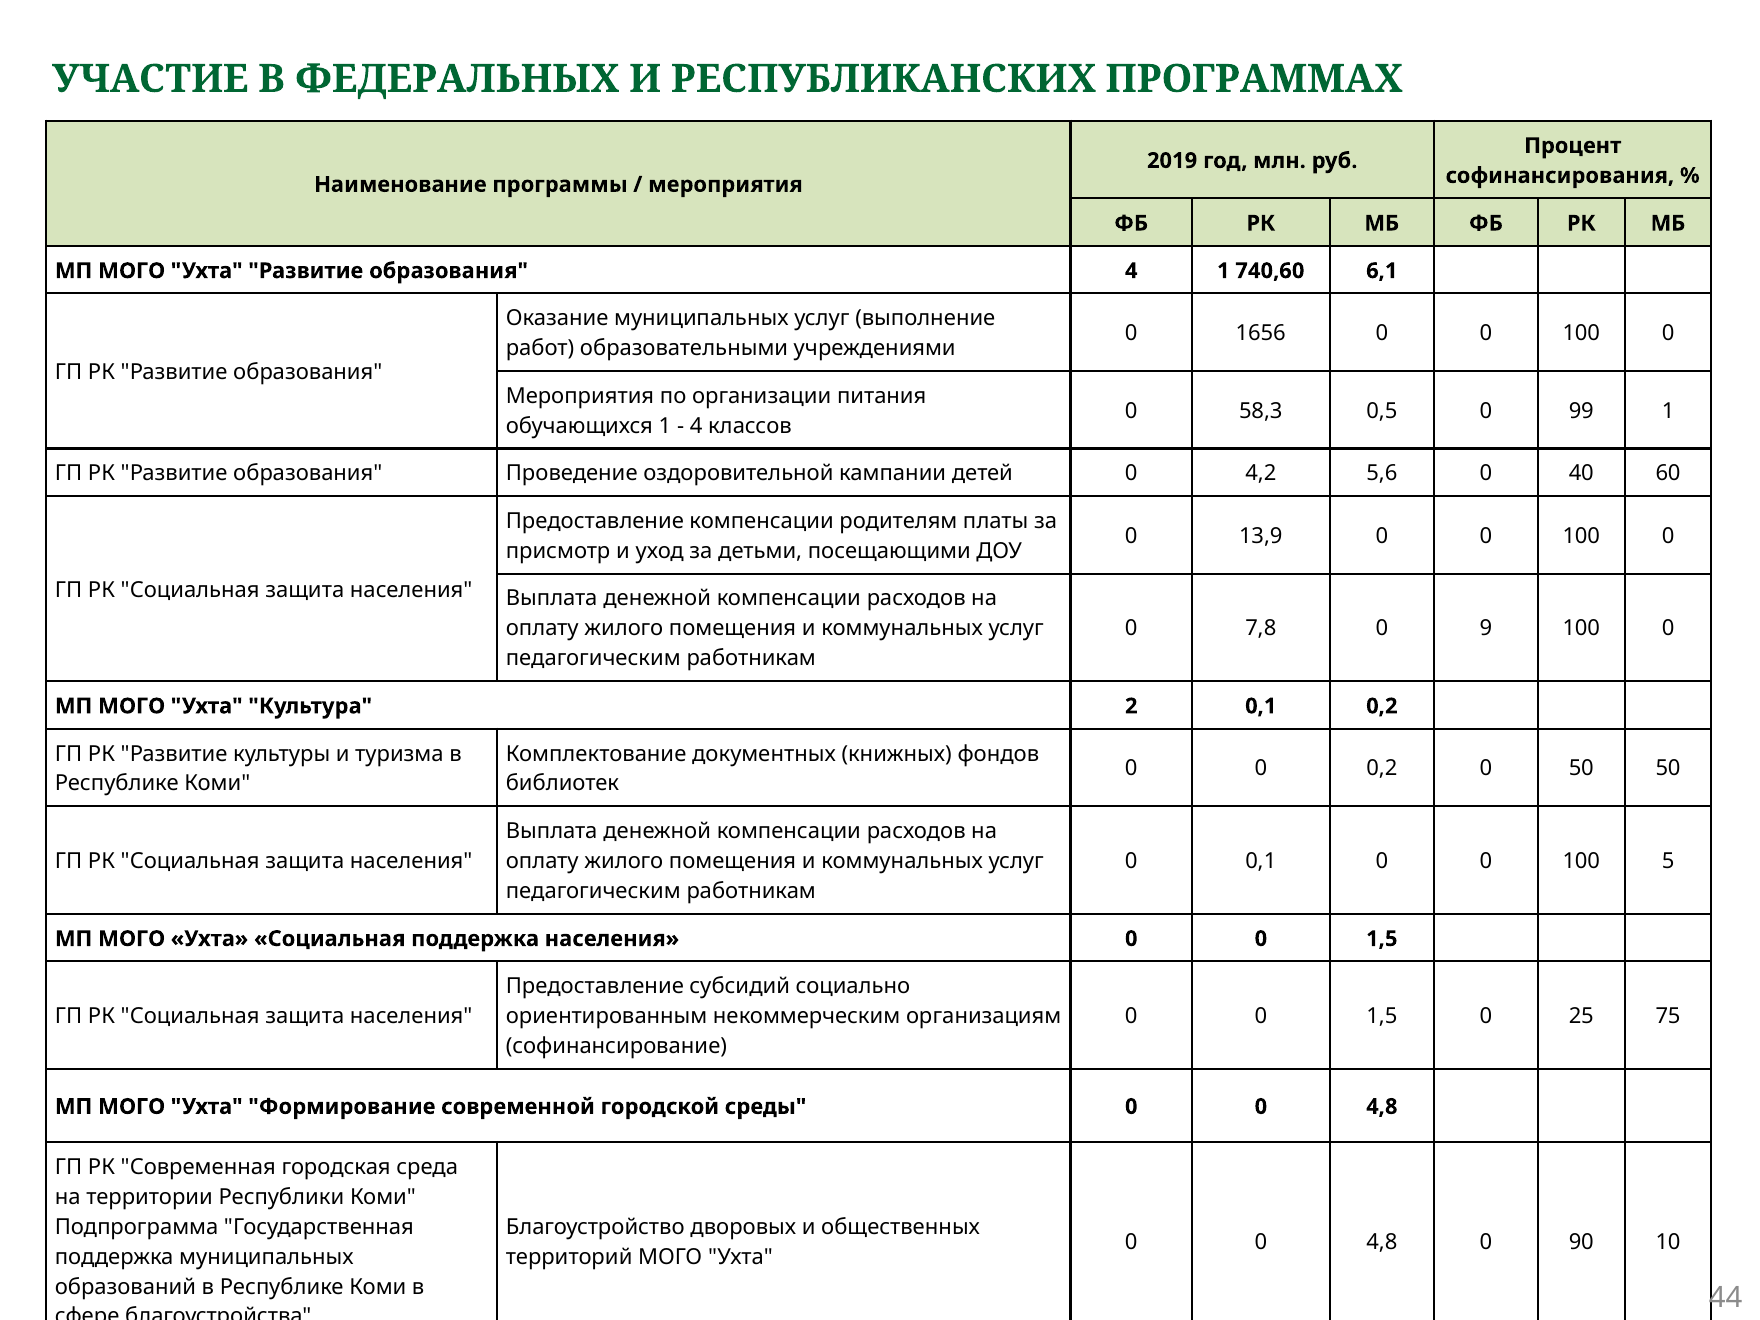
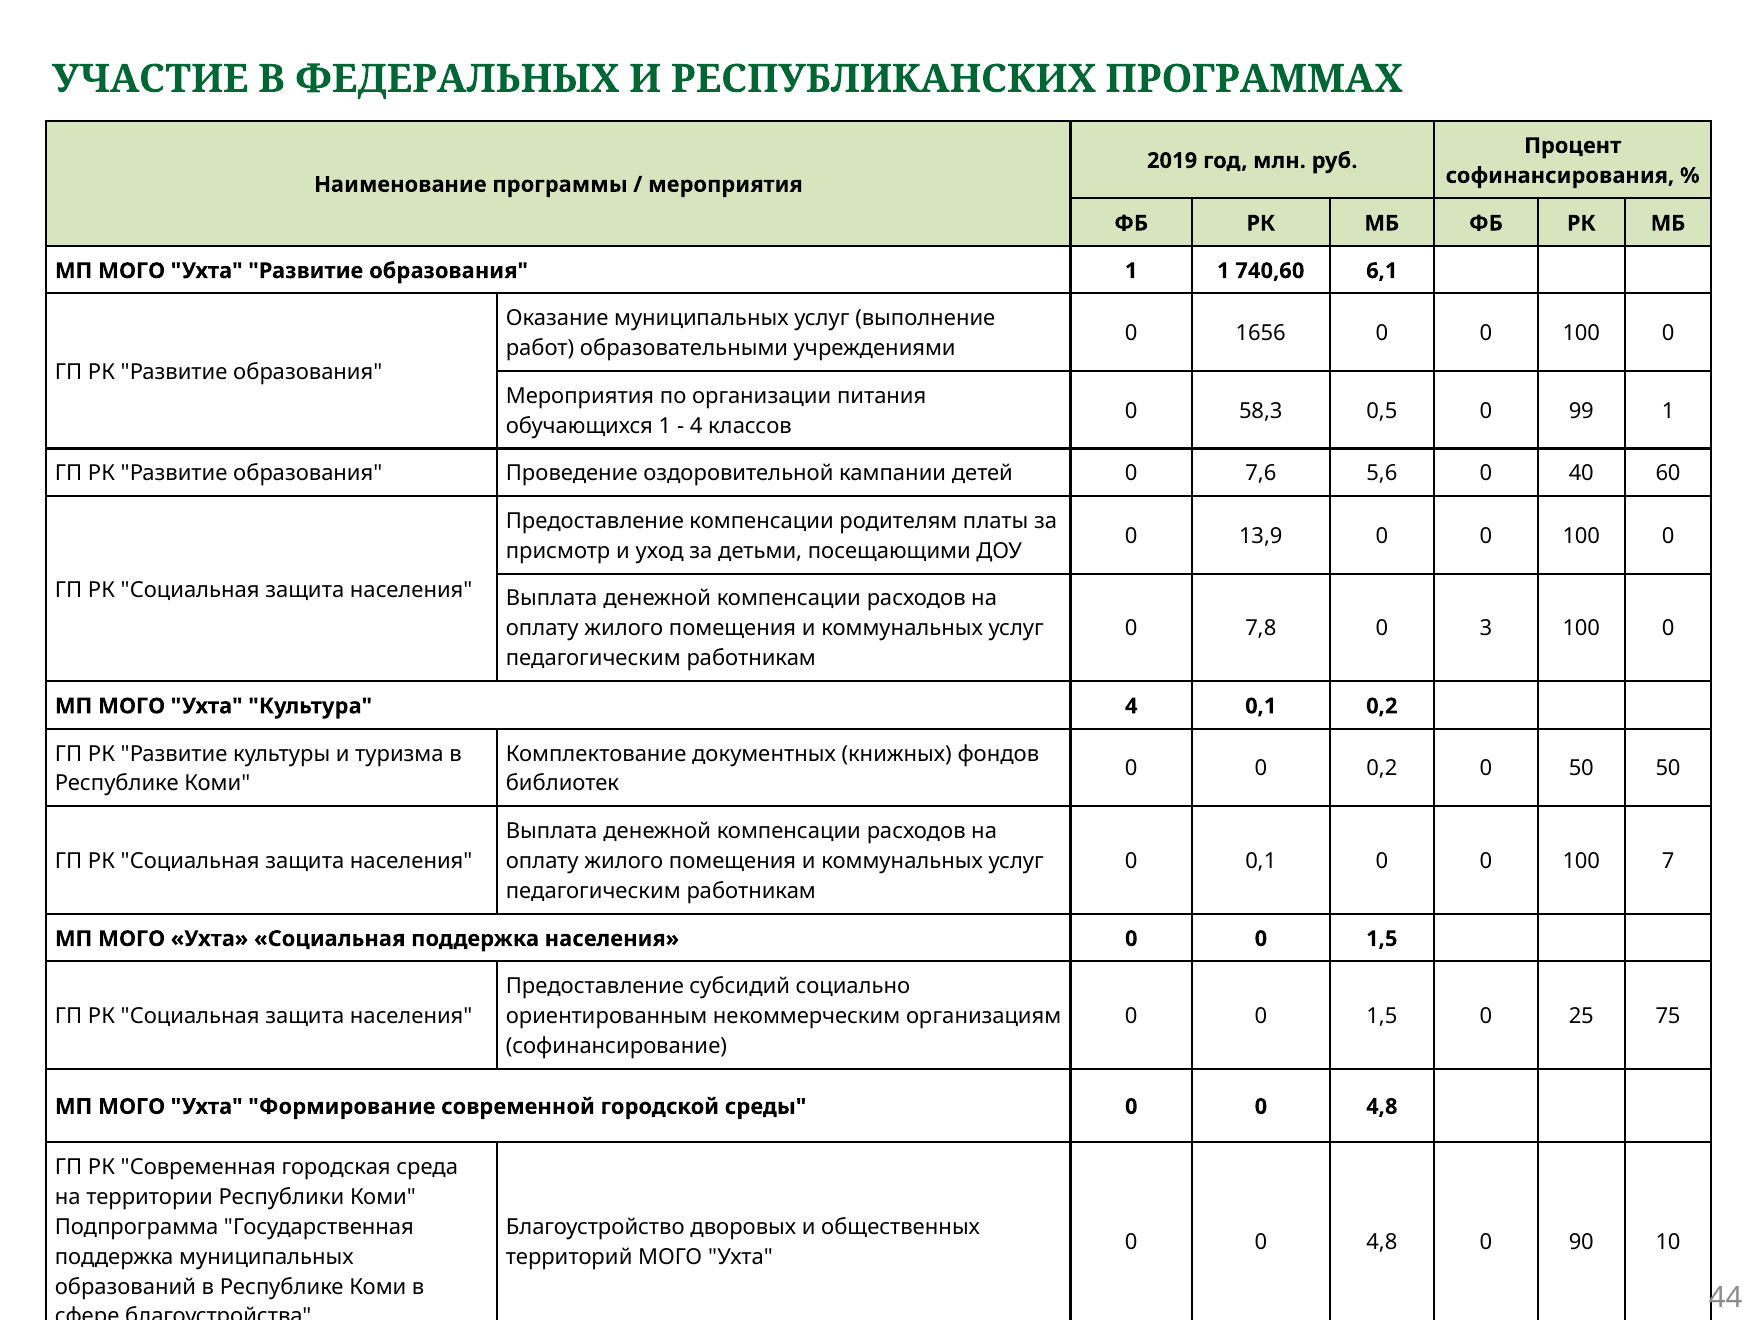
образования 4: 4 -> 1 (1131, 271)
4,2: 4,2 -> 7,6 (1261, 474)
9: 9 -> 3 (1486, 629)
Культура 2: 2 -> 4 (1131, 706)
5: 5 -> 7 (1668, 861)
